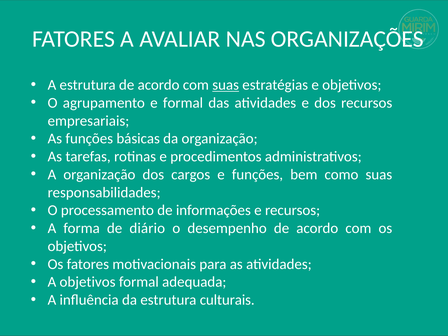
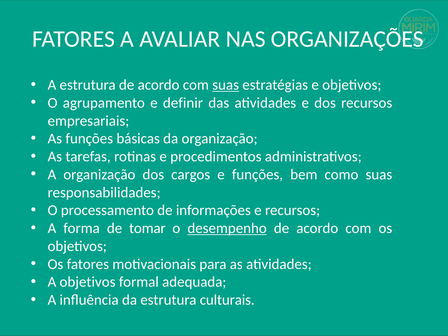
e formal: formal -> definir (183, 103)
diário: diário -> tomar (147, 228)
desempenho underline: none -> present (227, 228)
